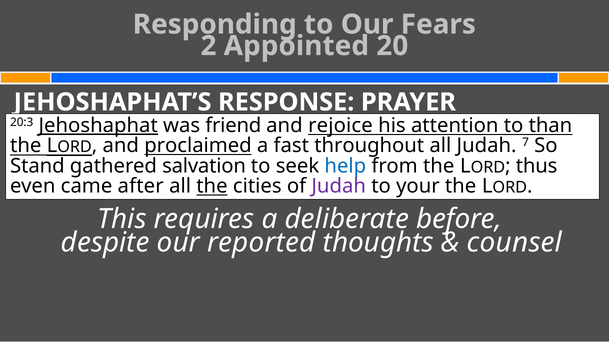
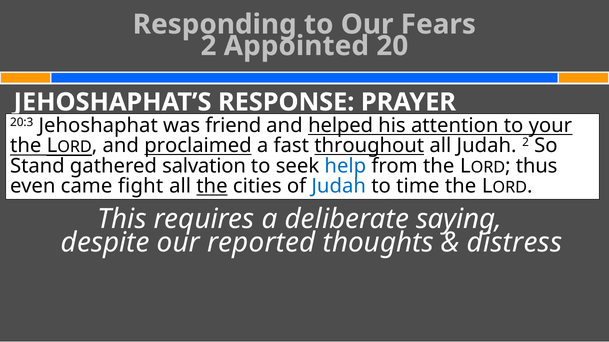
Jehoshaphat underline: present -> none (98, 126)
rejoice: rejoice -> helped (341, 126)
than: than -> your (550, 126)
throughout underline: none -> present (369, 146)
Judah 7: 7 -> 2 (526, 143)
after: after -> fight (141, 187)
Judah colour: purple -> blue (339, 187)
your: your -> time (418, 187)
before: before -> saying (459, 220)
counsel: counsel -> distress (515, 243)
